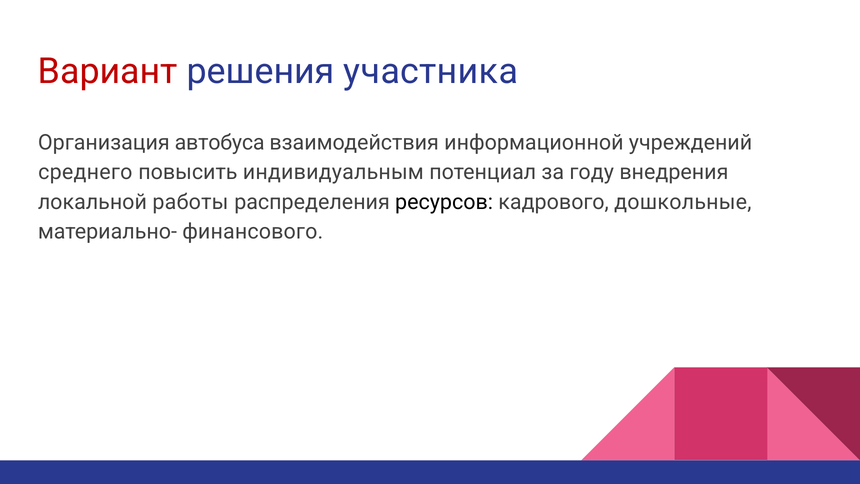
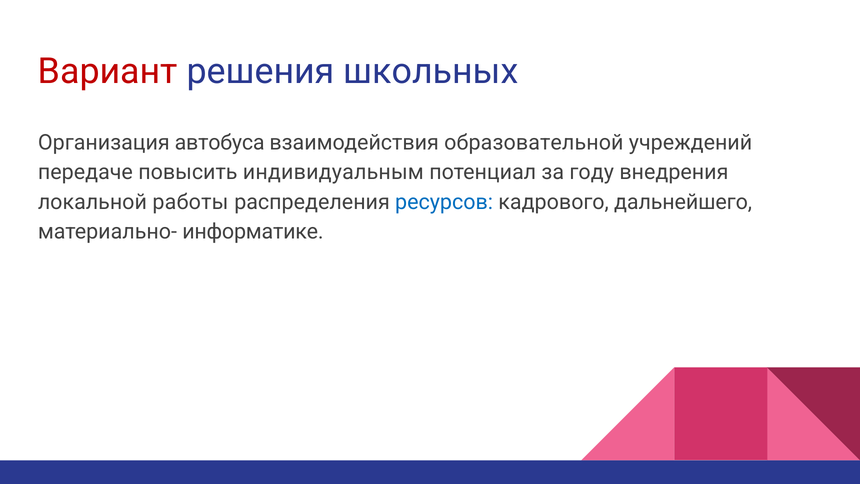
участника: участника -> школьных (431, 71)
информационной: информационной -> образовательной (534, 143)
среднего: среднего -> передаче (85, 172)
ресурсов colour: black -> blue (444, 202)
дошкольные: дошкольные -> дальнейшего (683, 202)
финансового: финансового -> информатике (253, 232)
